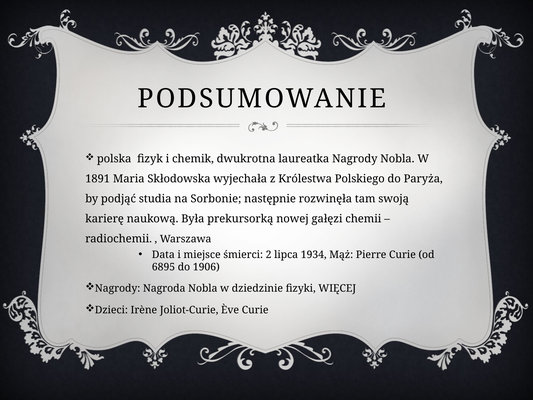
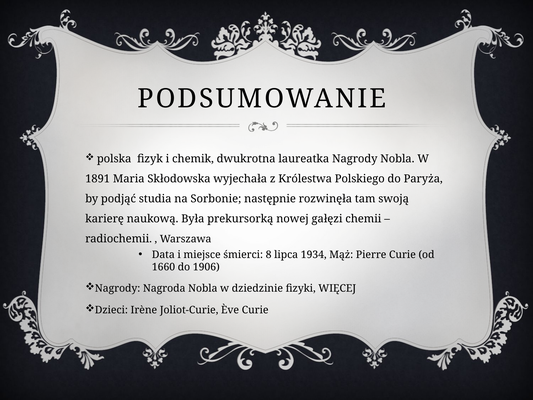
2: 2 -> 8 (269, 254)
6895: 6895 -> 1660 (164, 267)
